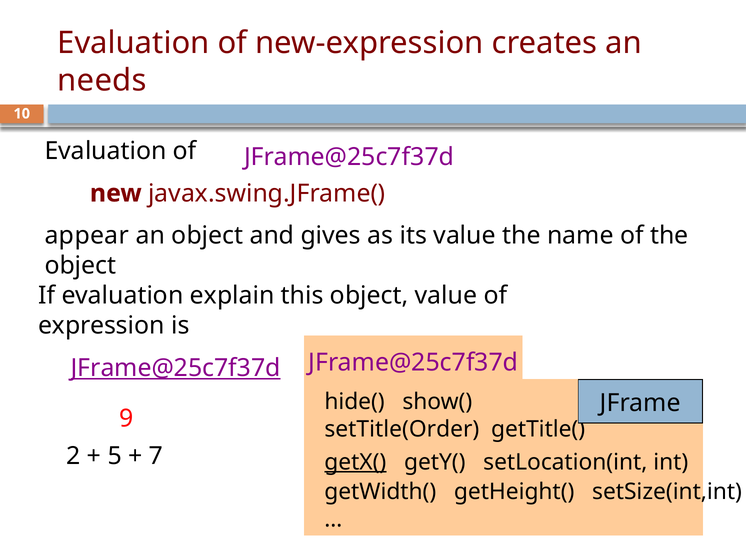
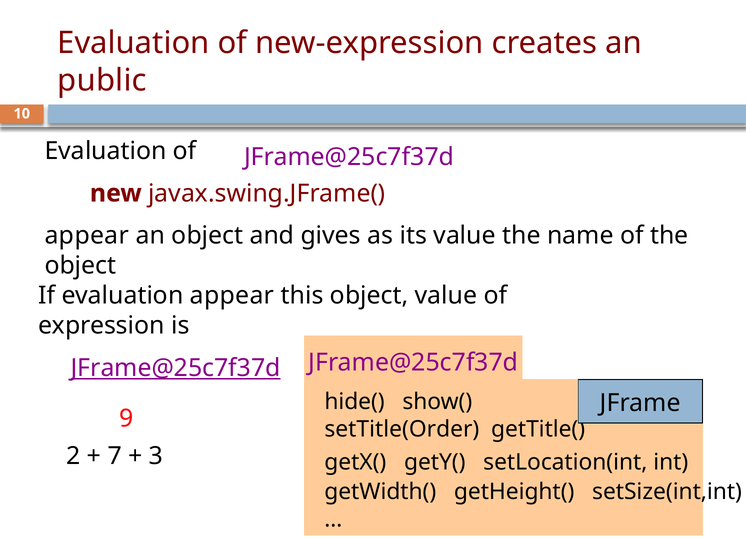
needs: needs -> public (102, 80)
evaluation explain: explain -> appear (232, 295)
5: 5 -> 7 (115, 455)
7: 7 -> 3 (156, 455)
getX( underline: present -> none (355, 462)
